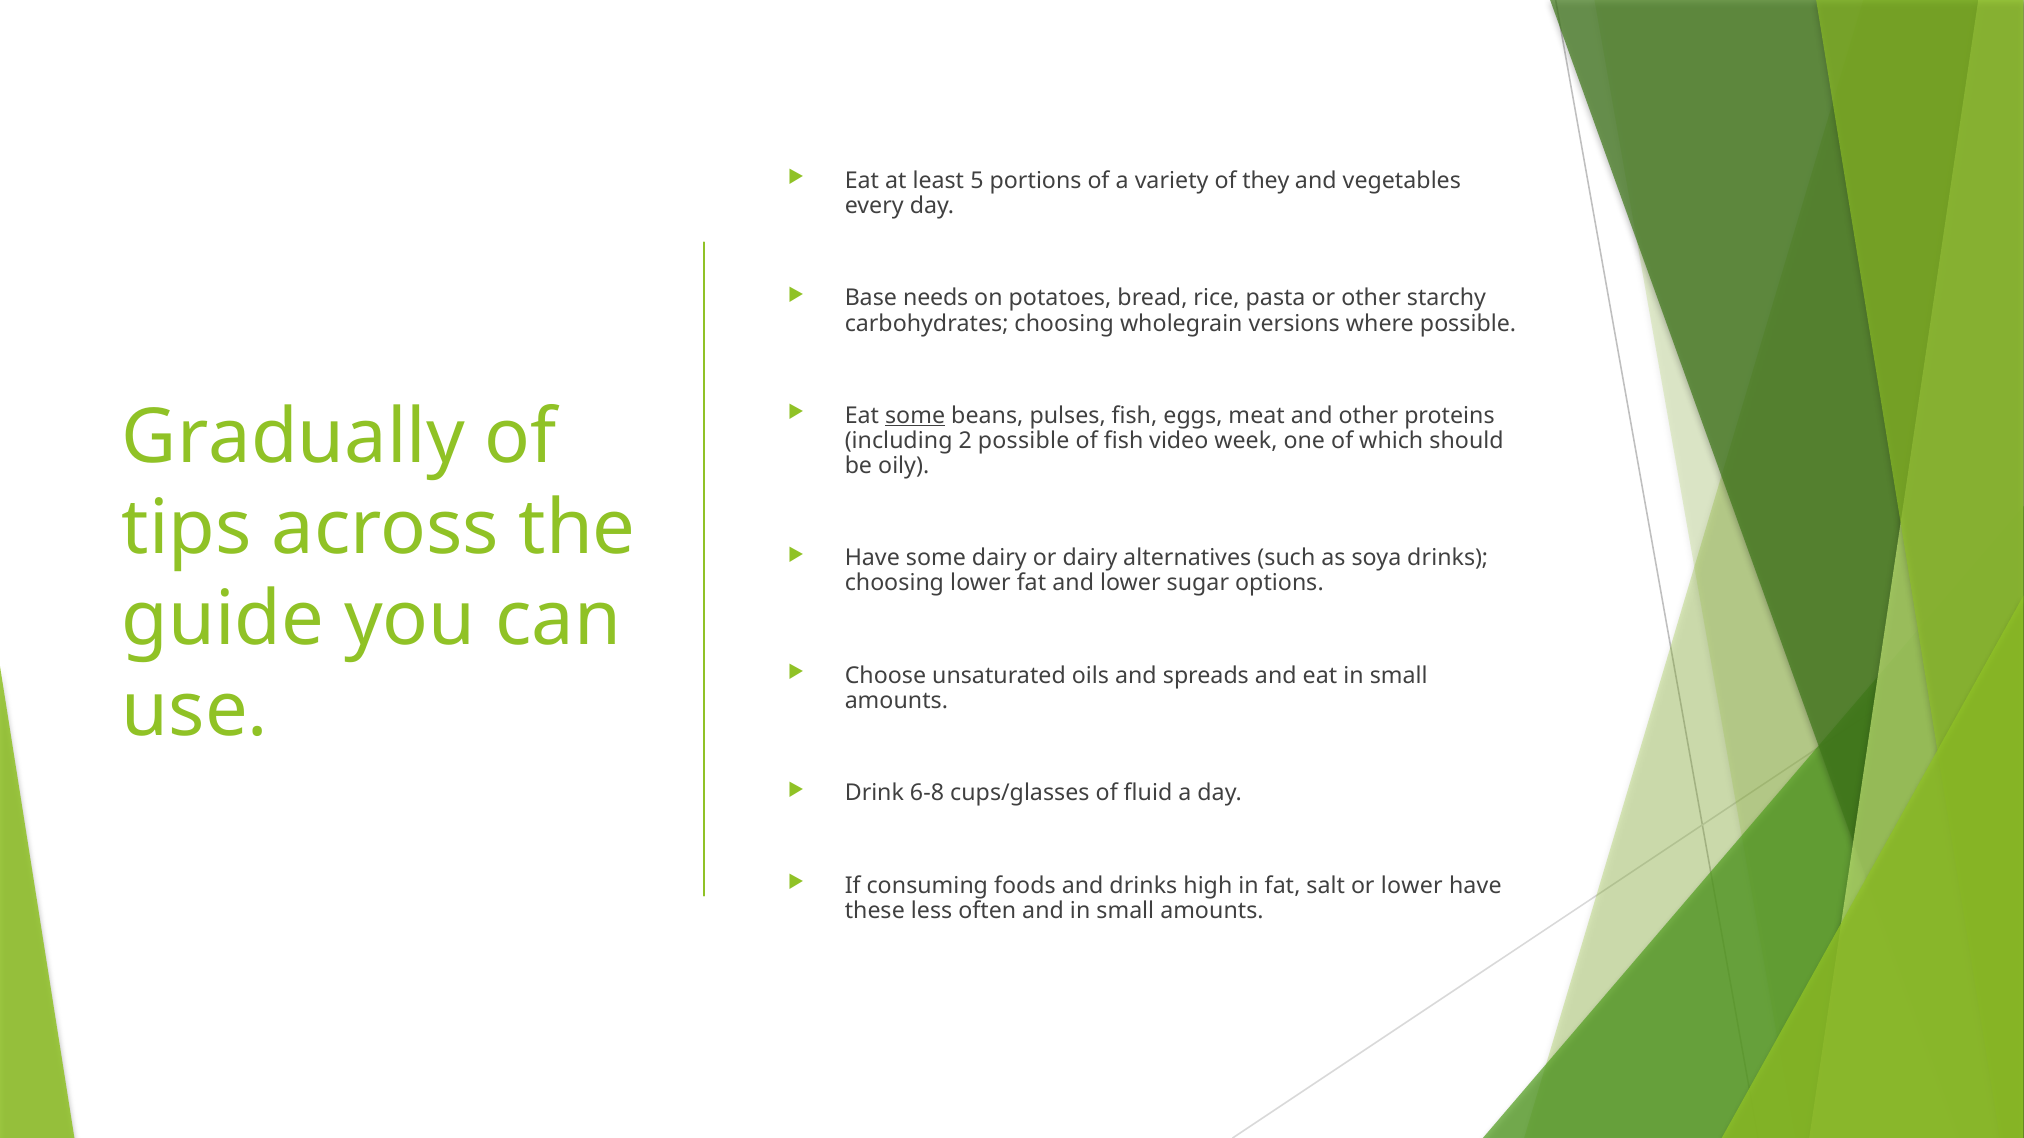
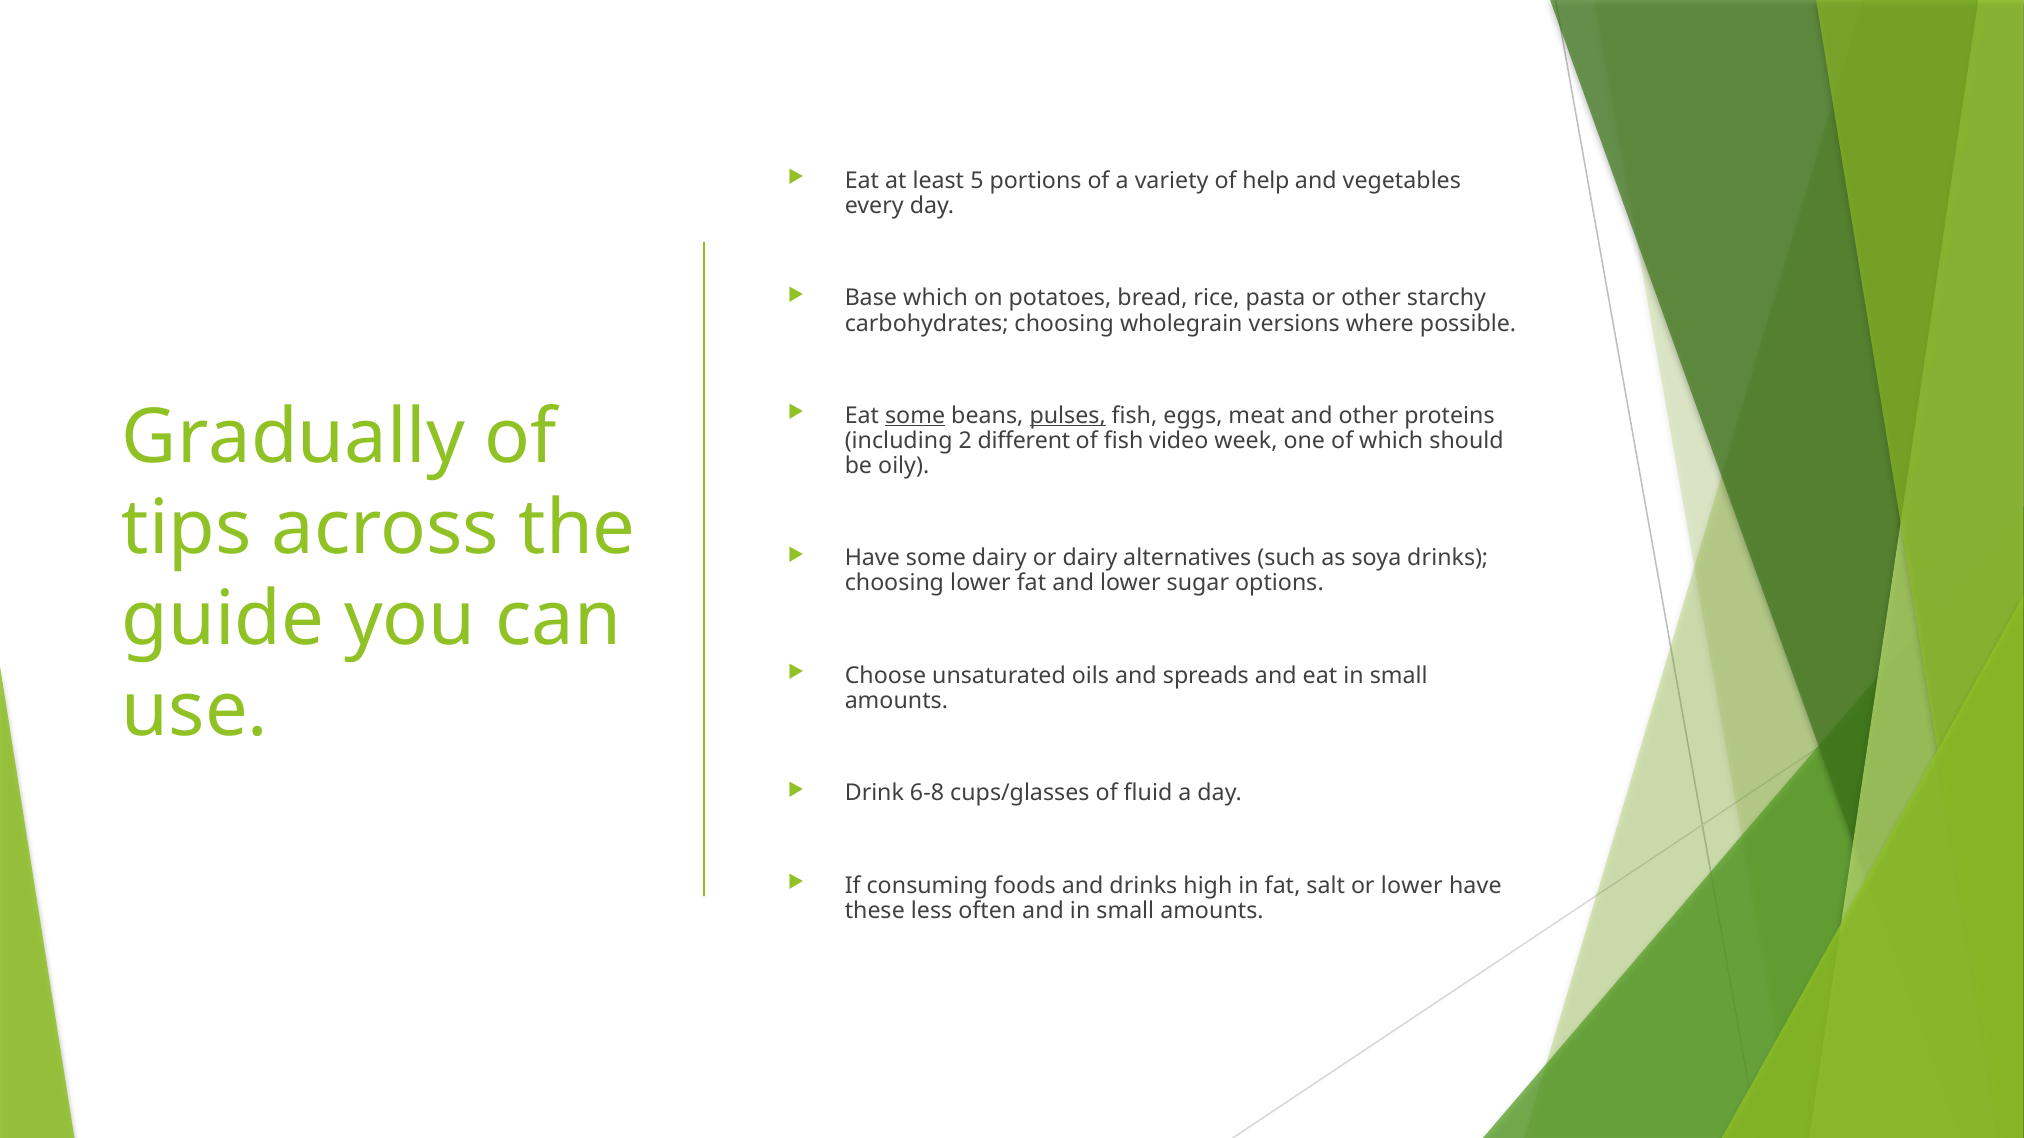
they: they -> help (1266, 181)
Base needs: needs -> which (936, 298)
pulses underline: none -> present (1068, 416)
2 possible: possible -> different (1024, 441)
